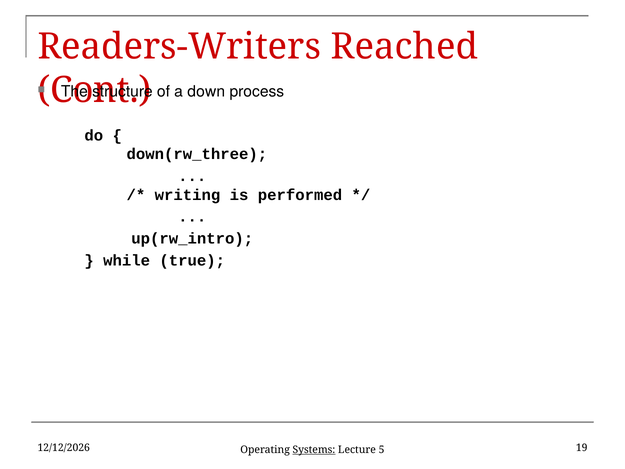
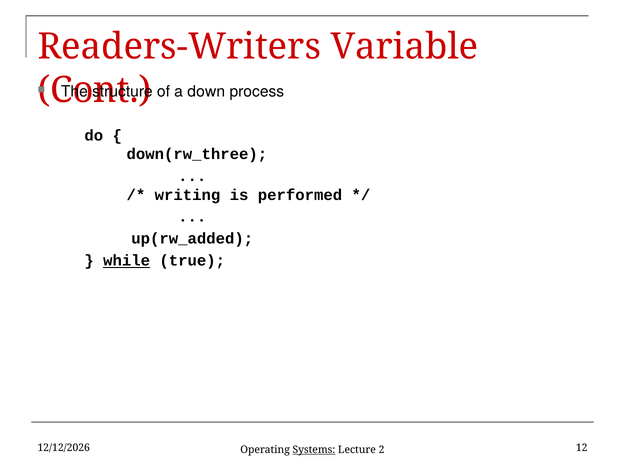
Reached: Reached -> Variable (404, 47)
up(rw_intro: up(rw_intro -> up(rw_added (192, 239)
while underline: none -> present (127, 260)
19: 19 -> 12 (582, 448)
5: 5 -> 2 (382, 450)
